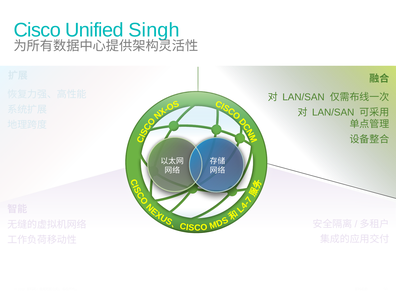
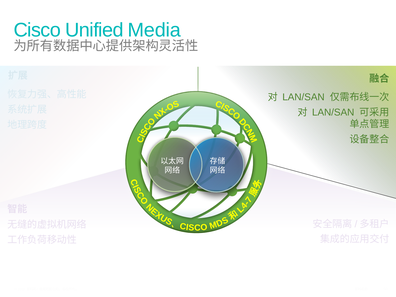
Singh: Singh -> Media (154, 30)
